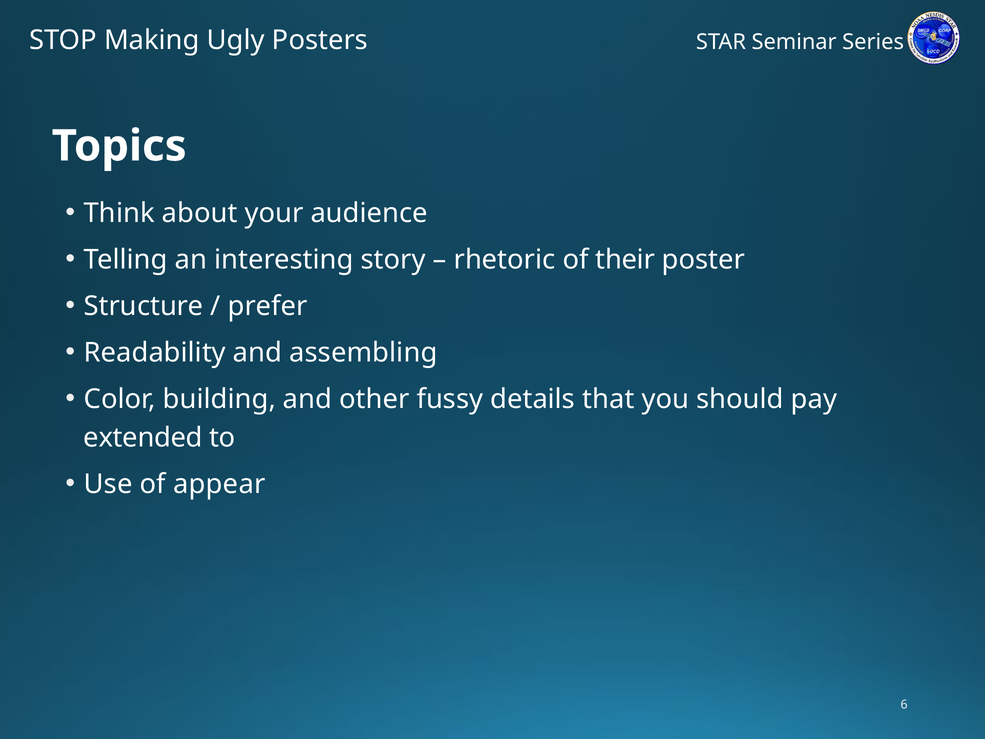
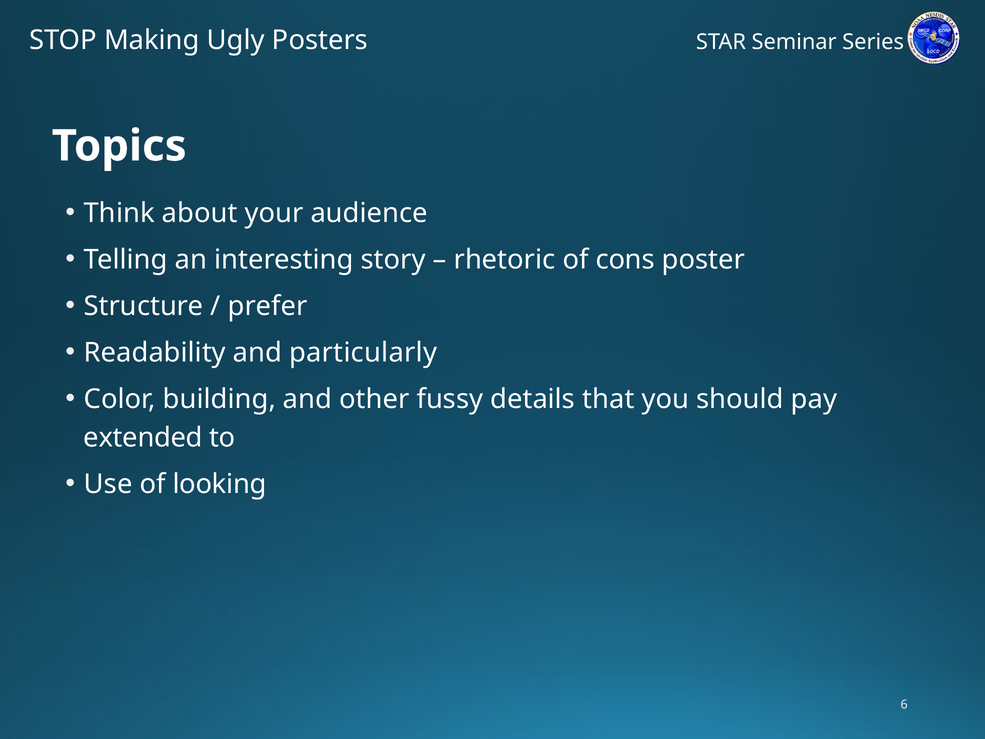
their: their -> cons (625, 260)
assembling: assembling -> particularly (363, 353)
appear: appear -> looking (220, 484)
